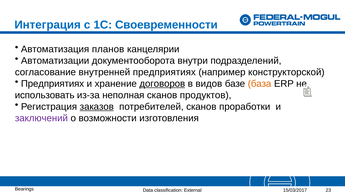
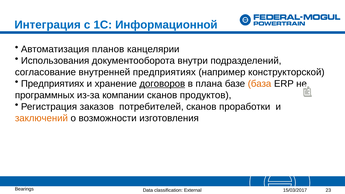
Своевременности: Своевременности -> Информационной (166, 25)
Автоматизации: Автоматизации -> Использования (55, 61)
видов: видов -> плана (209, 84)
использовать: использовать -> программных (45, 95)
неполная: неполная -> компании (123, 95)
заказов underline: present -> none (97, 107)
заключений colour: purple -> orange (41, 118)
